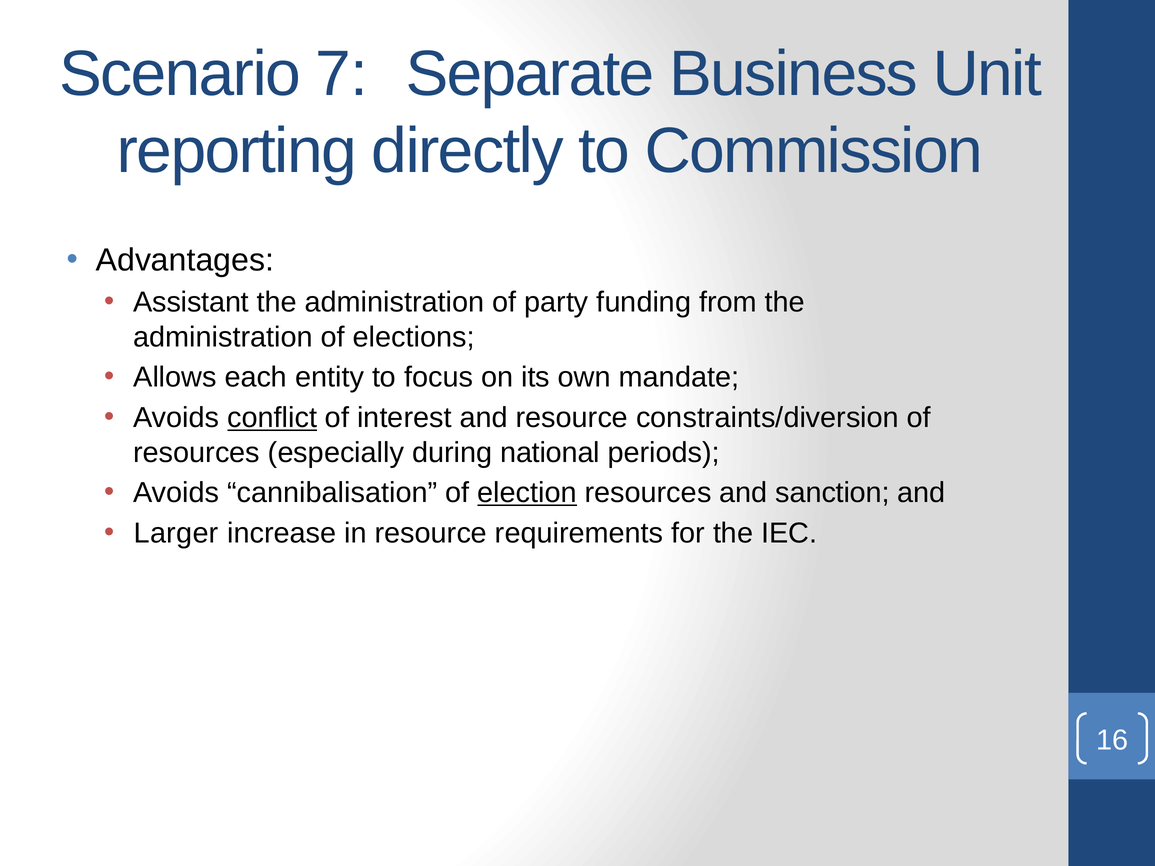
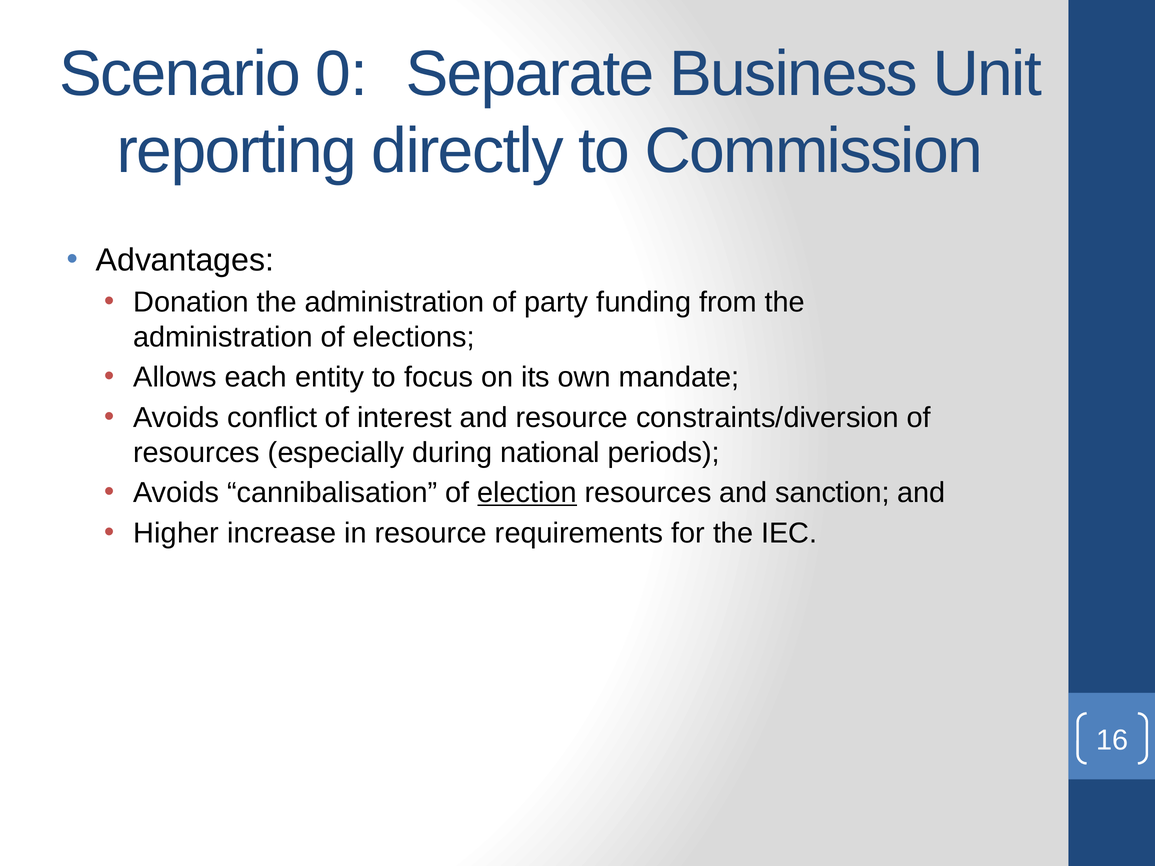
7: 7 -> 0 (342, 74)
Assistant: Assistant -> Donation (191, 302)
conflict underline: present -> none (272, 418)
Larger: Larger -> Higher (176, 533)
